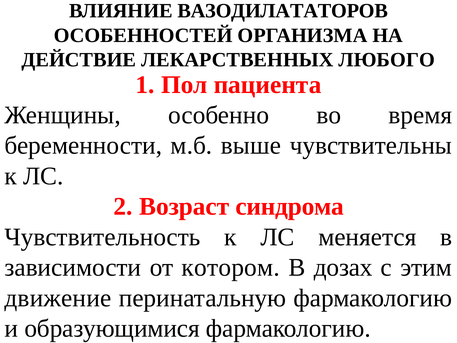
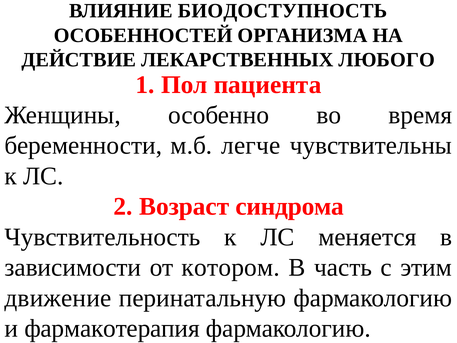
ВАЗОДИЛАТАТОРОВ: ВАЗОДИЛАТАТОРОВ -> БИОДОСТУПНОСТЬ (283, 11)
выше: выше -> легче (251, 145)
дозах: дозах -> часть (343, 267)
образующимися: образующимися -> фармакотерапия (112, 328)
